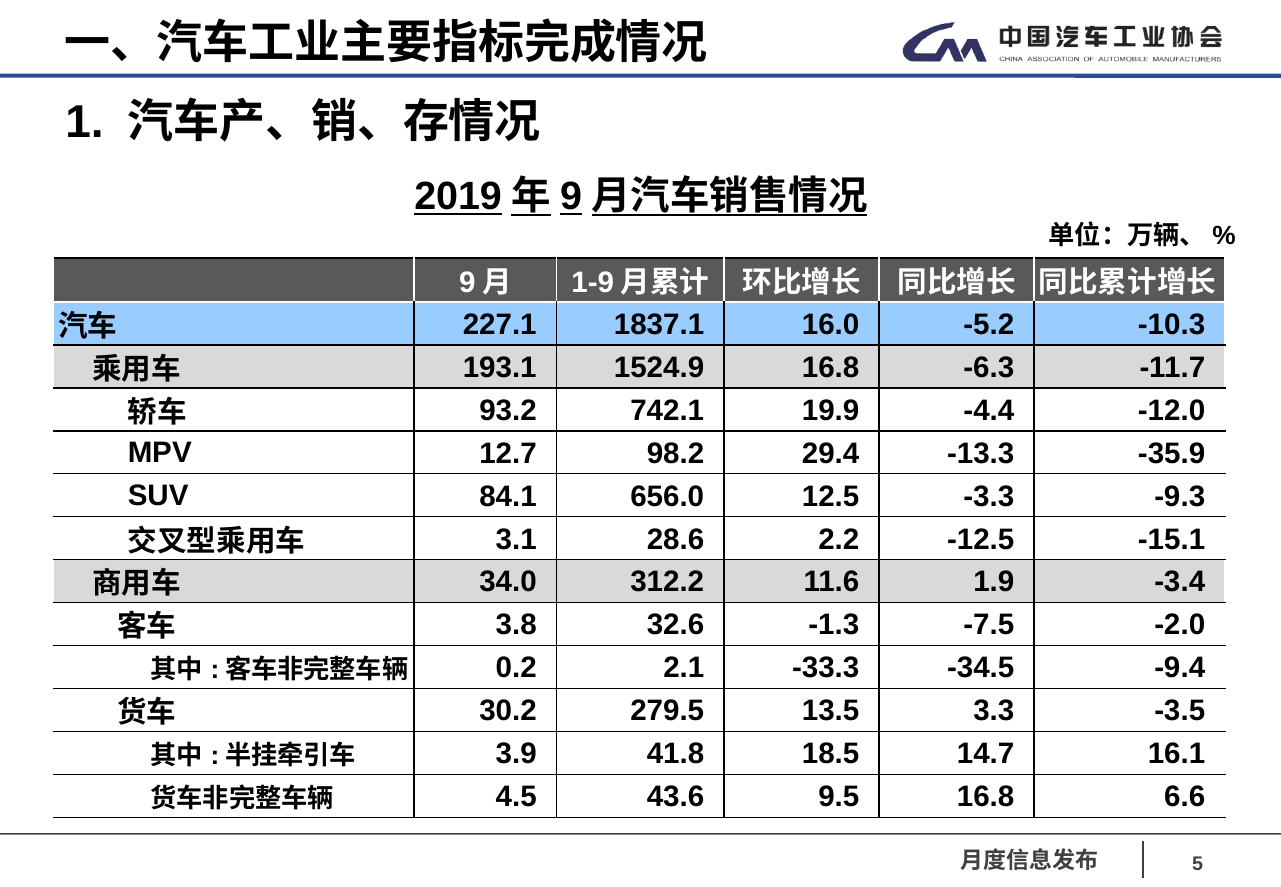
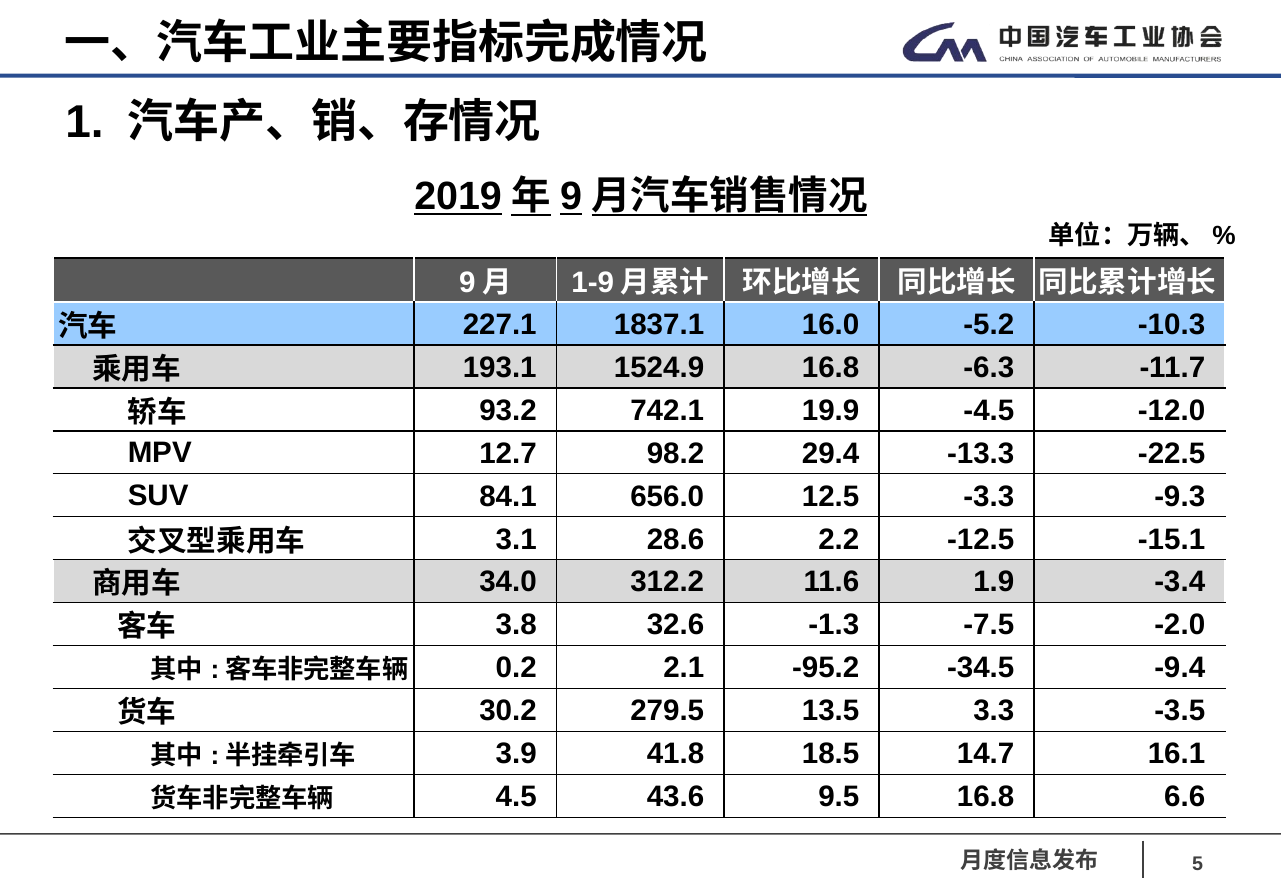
-4.4: -4.4 -> -4.5 (989, 410)
-35.9: -35.9 -> -22.5 (1172, 453)
-33.3: -33.3 -> -95.2 (826, 668)
